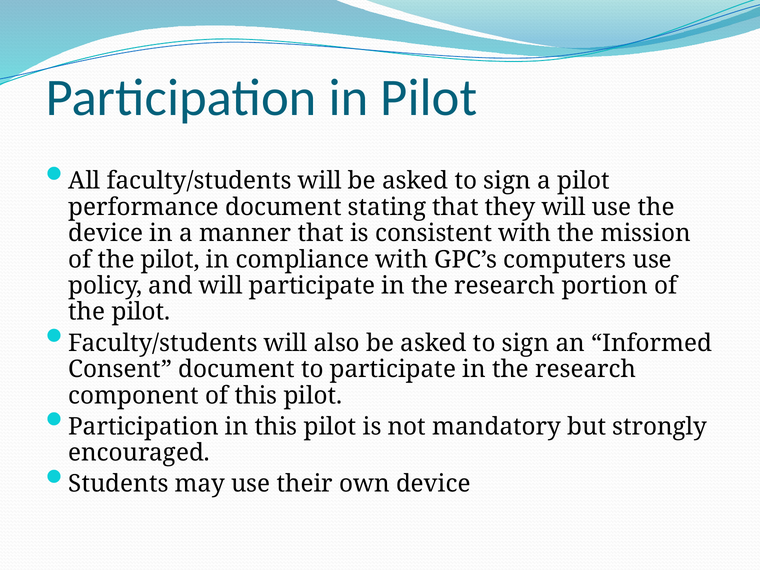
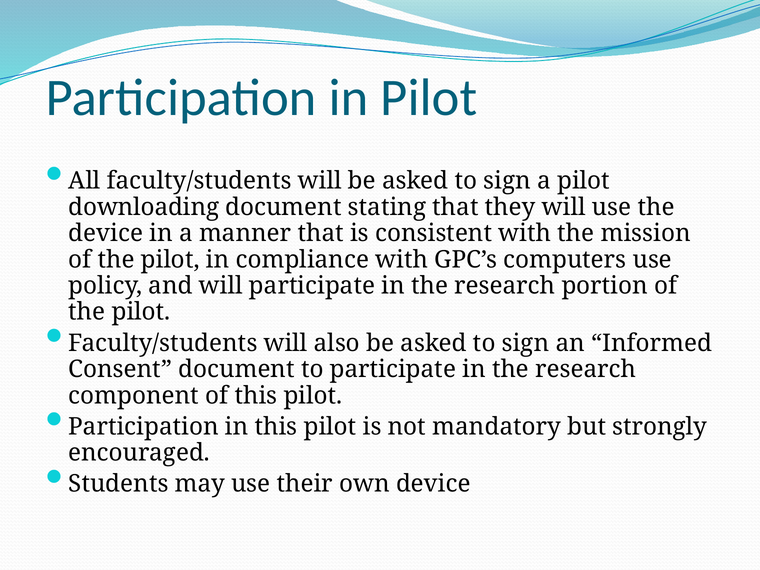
performance: performance -> downloading (144, 207)
